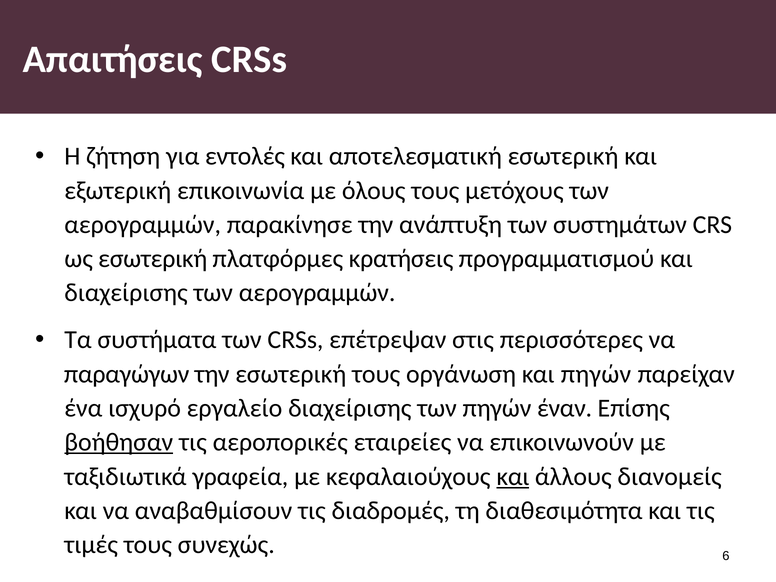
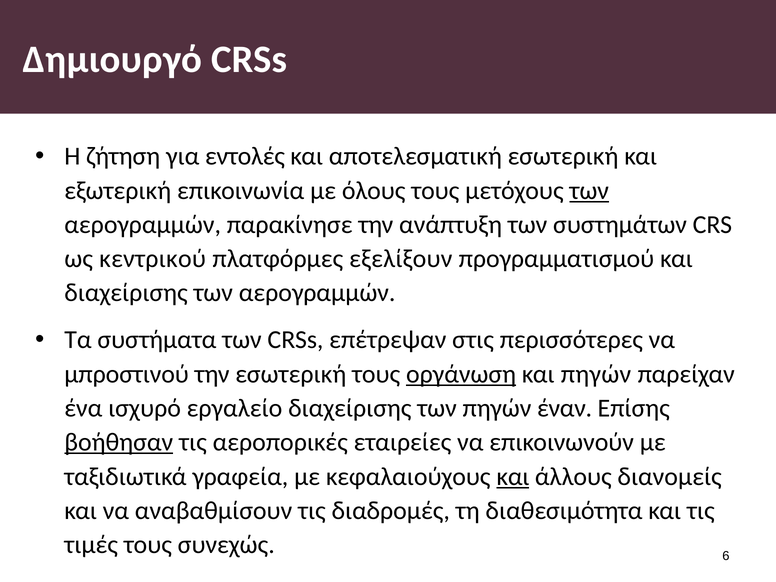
Απαιτήσεις: Απαιτήσεις -> Δημιουργό (112, 60)
των underline: none -> present (589, 191)
ως εσωτερική: εσωτερική -> κεντρικού (153, 259)
κρατήσεις: κρατήσεις -> εξελίξουν (401, 259)
παραγώγων: παραγώγων -> μπροστινού (127, 374)
οργάνωση underline: none -> present (461, 374)
